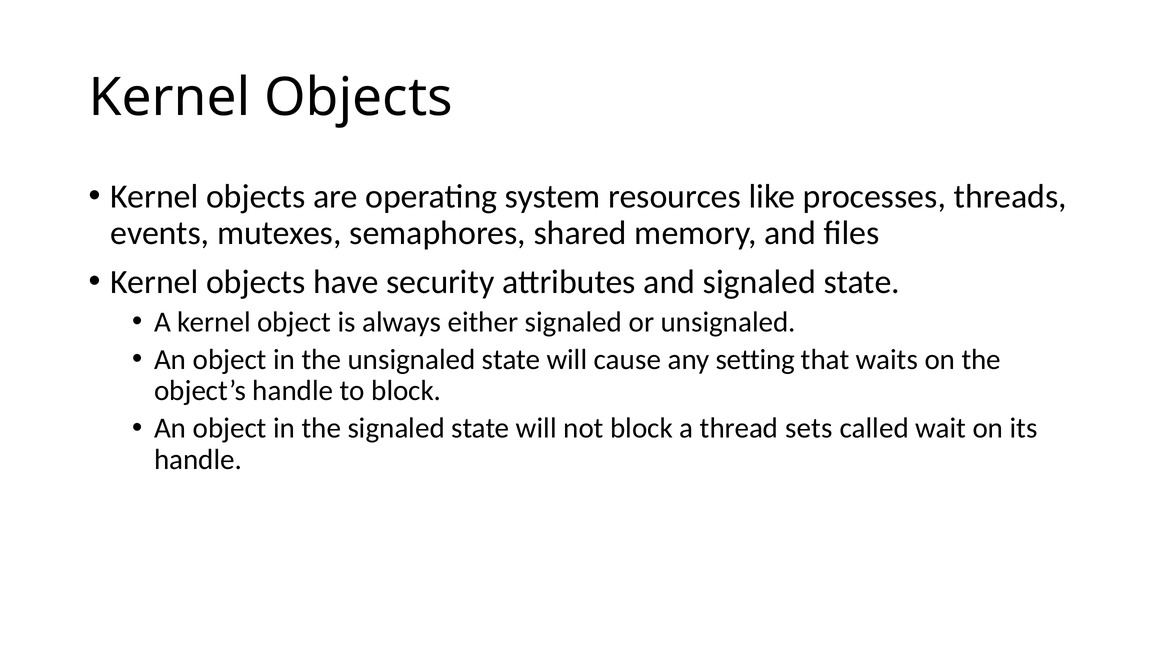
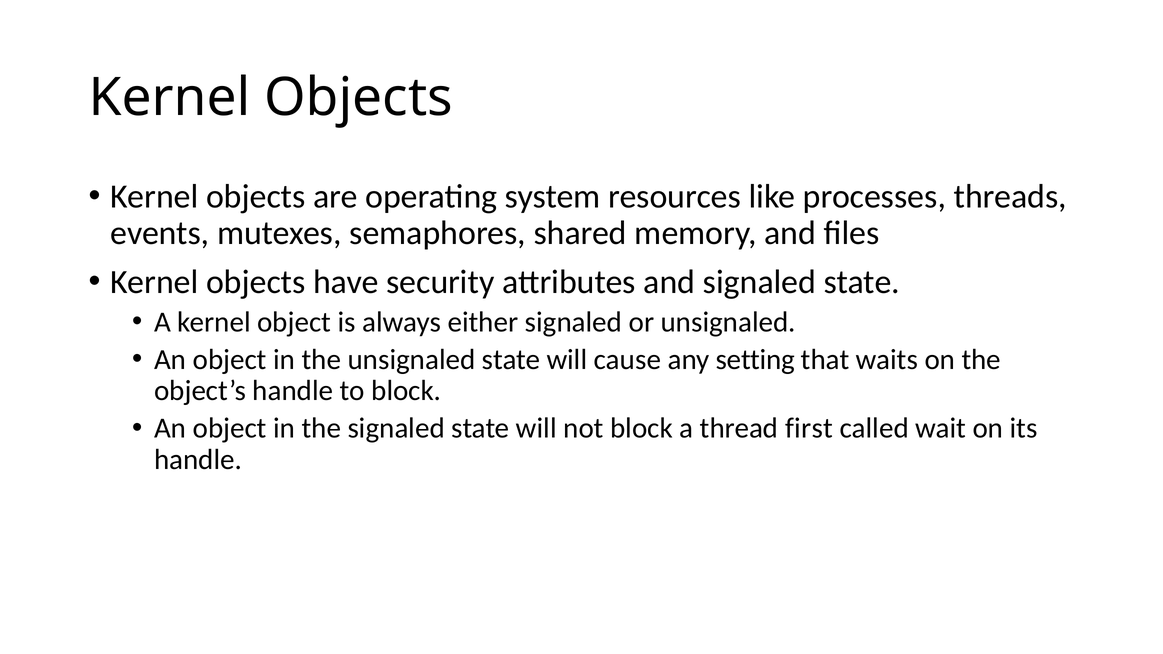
sets: sets -> first (809, 428)
